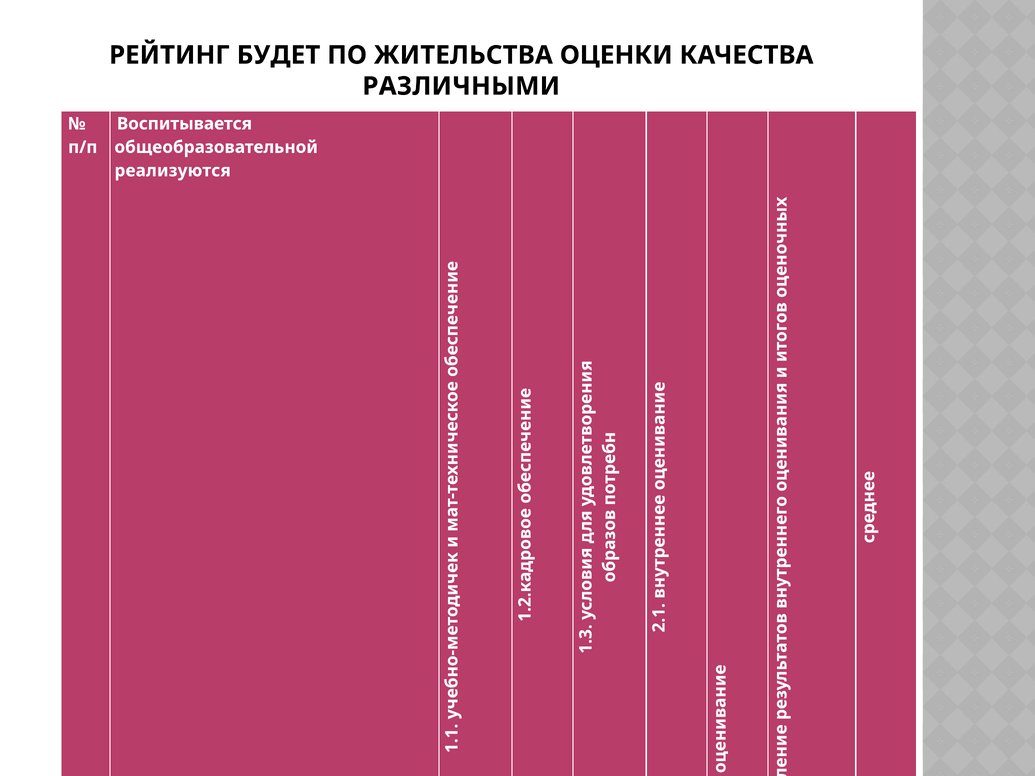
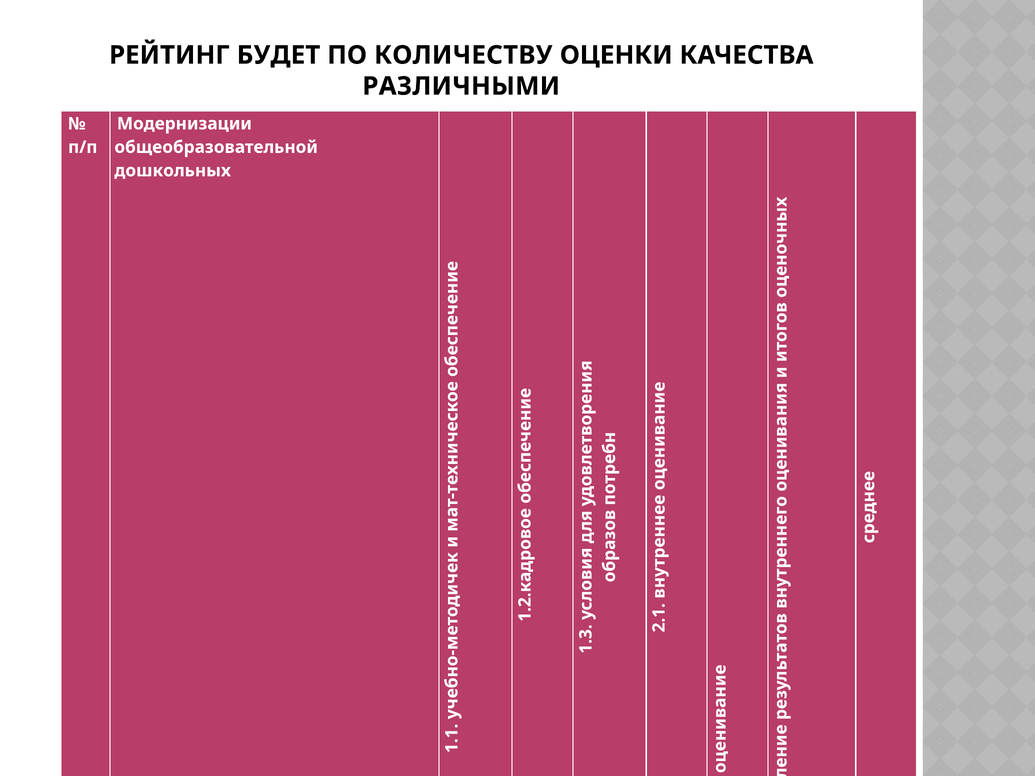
ЖИТЕЛЬСТВА: ЖИТЕЛЬСТВА -> КОЛИЧЕСТВУ (463, 55)
Воспитывается: Воспитывается -> Модернизации (184, 124)
реализуются: реализуются -> дошкольных (173, 171)
